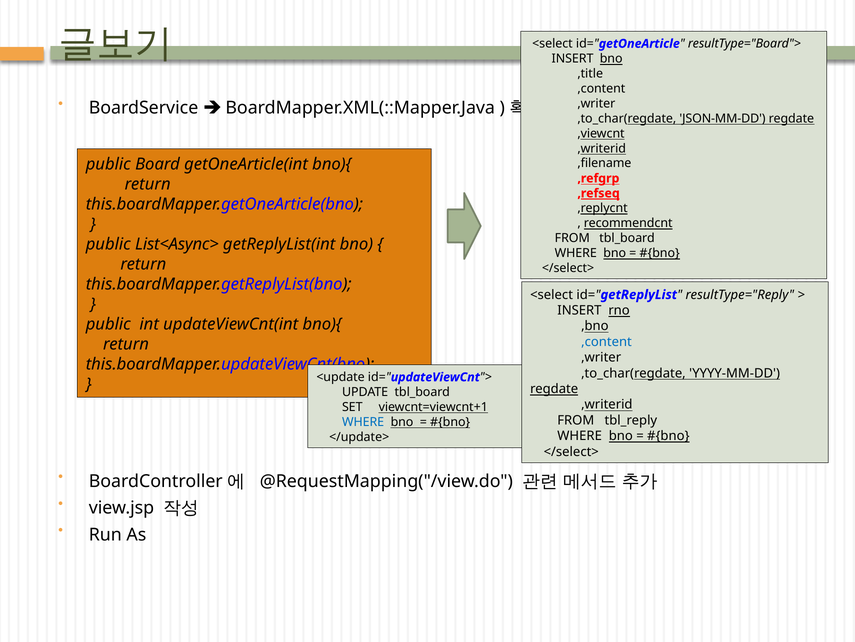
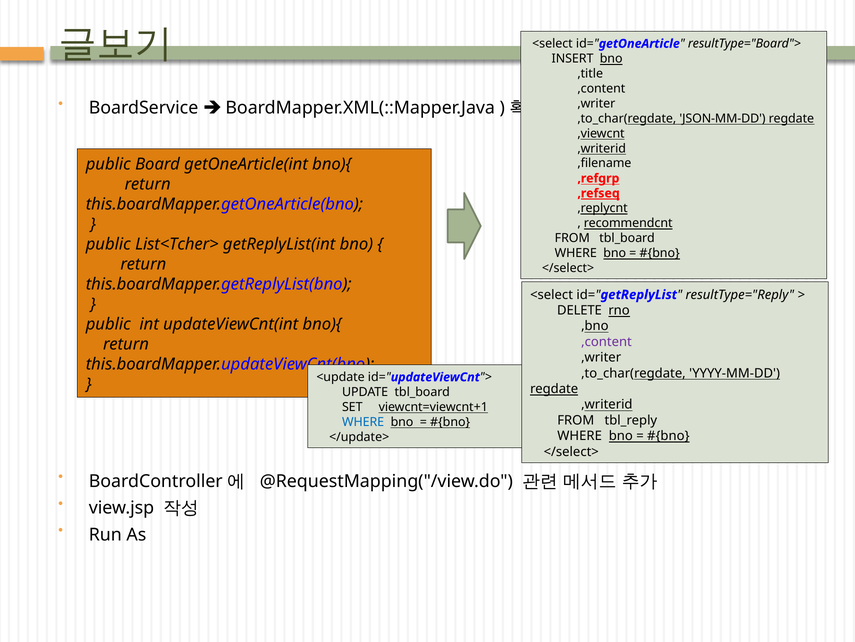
List<Async>: List<Async> -> List<Tcher> (177, 244)
INSERT: INSERT -> DELETE (579, 310)
,content colour: blue -> purple (606, 341)
